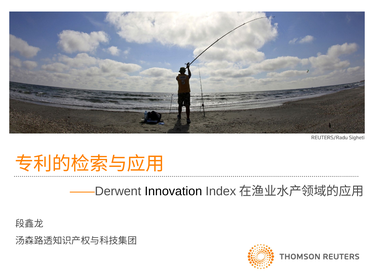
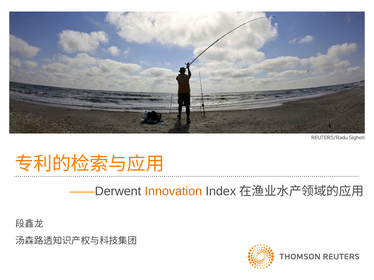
Innovation colour: black -> orange (173, 191)
